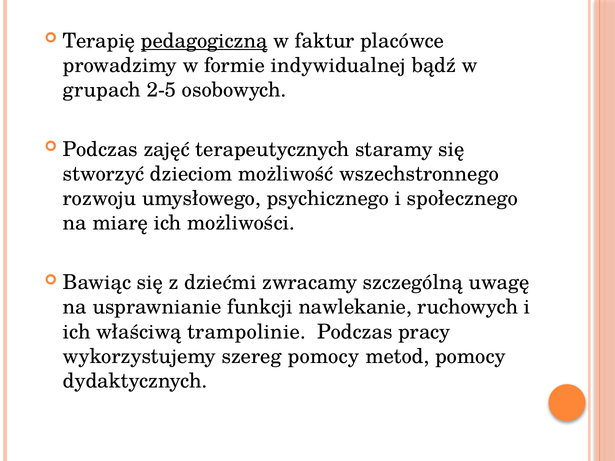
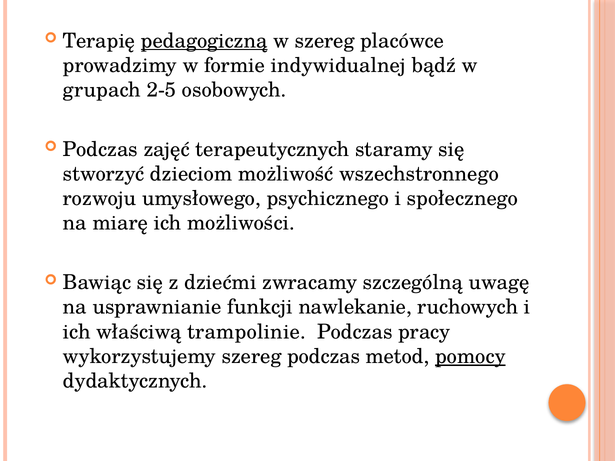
w faktur: faktur -> szereg (325, 41)
szereg pomocy: pomocy -> podczas (324, 357)
pomocy underline: none -> present (470, 357)
